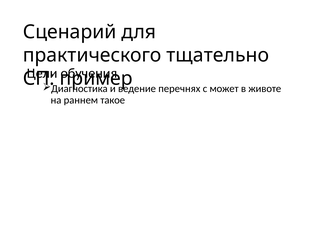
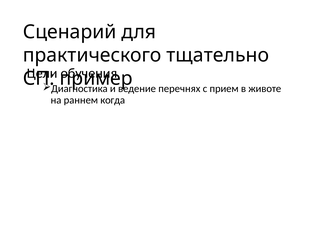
может: может -> прием (224, 89)
такое: такое -> когда (113, 100)
